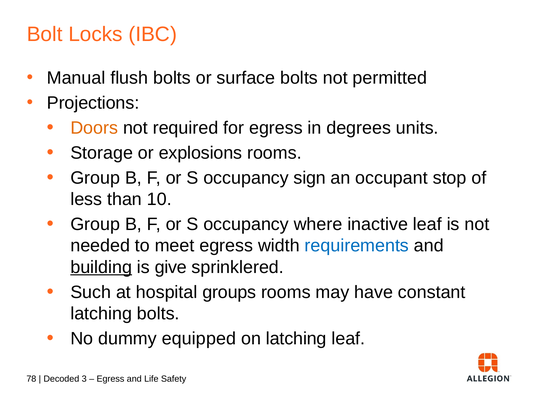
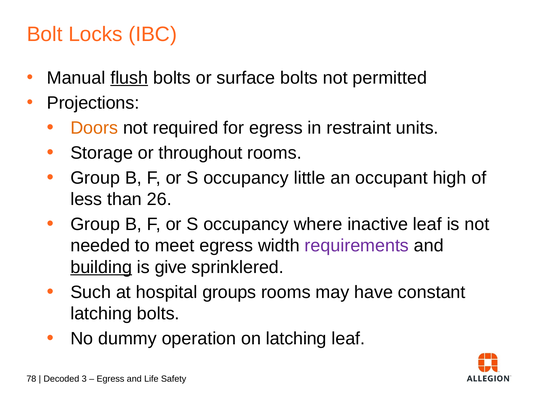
flush underline: none -> present (129, 78)
degrees: degrees -> restraint (359, 128)
explosions: explosions -> throughout (201, 153)
sign: sign -> little (310, 178)
stop: stop -> high (450, 178)
10: 10 -> 26 (159, 199)
requirements colour: blue -> purple (357, 246)
equipped: equipped -> operation (199, 339)
